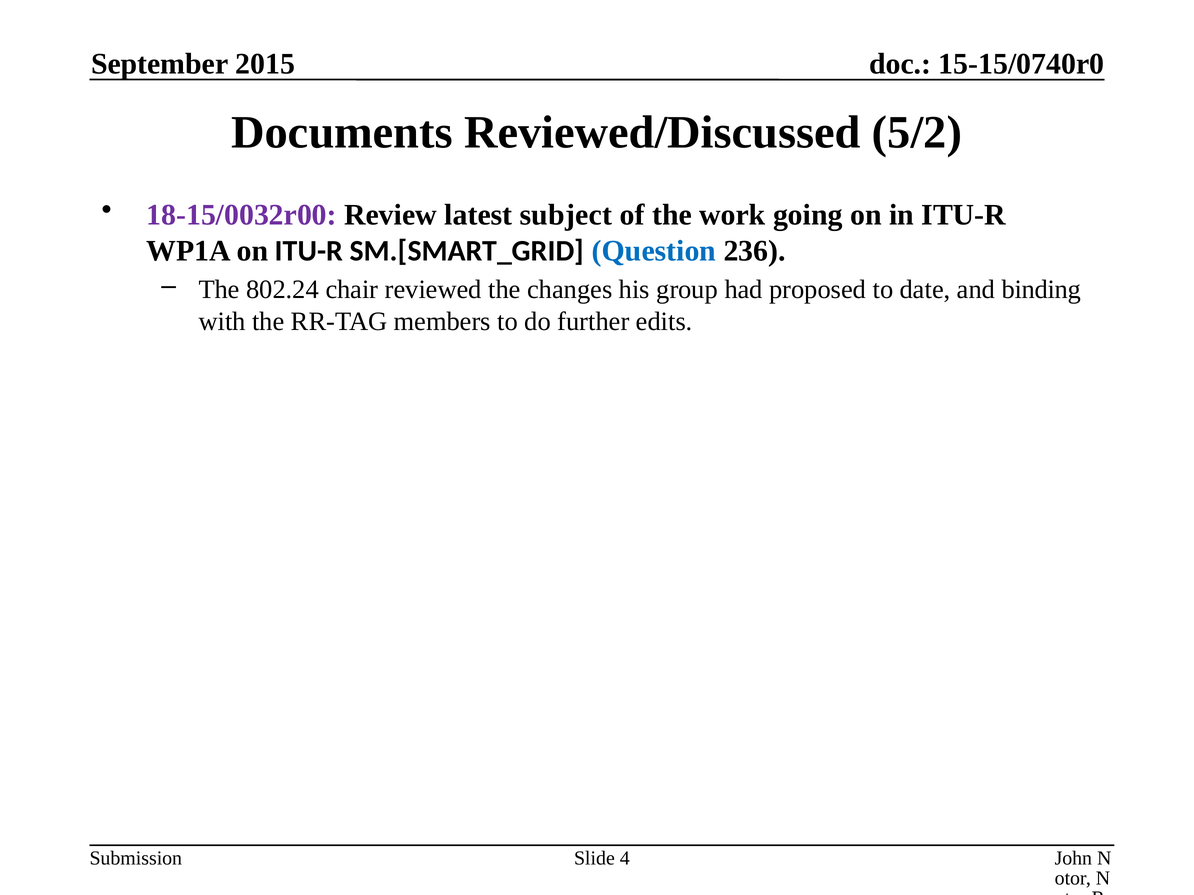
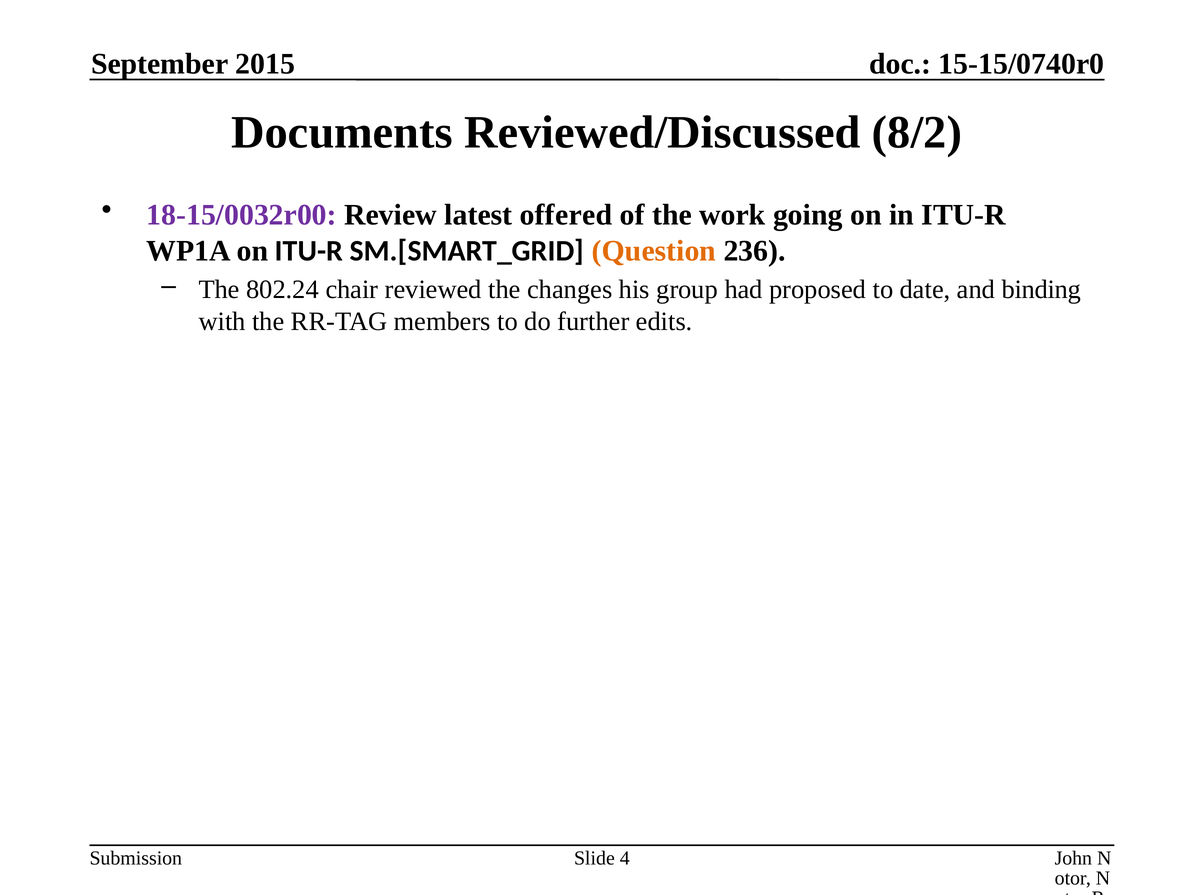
5/2: 5/2 -> 8/2 (917, 133)
subject: subject -> offered (566, 215)
Question colour: blue -> orange (654, 251)
